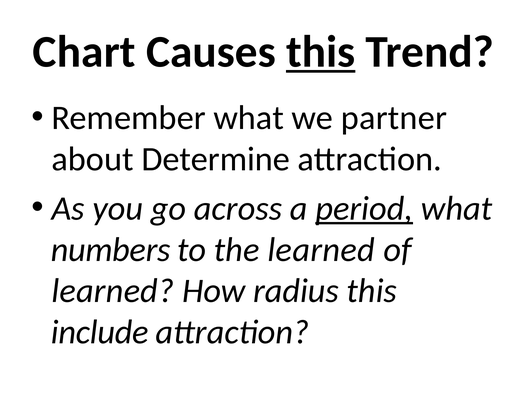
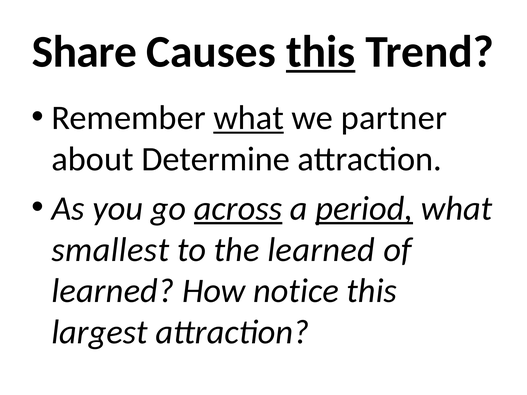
Chart: Chart -> Share (84, 52)
what underline: none -> present (249, 118)
across underline: none -> present (238, 209)
numbers: numbers -> smallest (110, 250)
radius: radius -> notice (296, 291)
include: include -> largest (100, 332)
